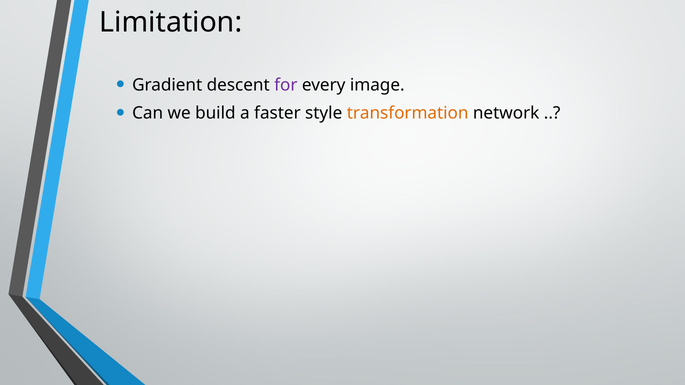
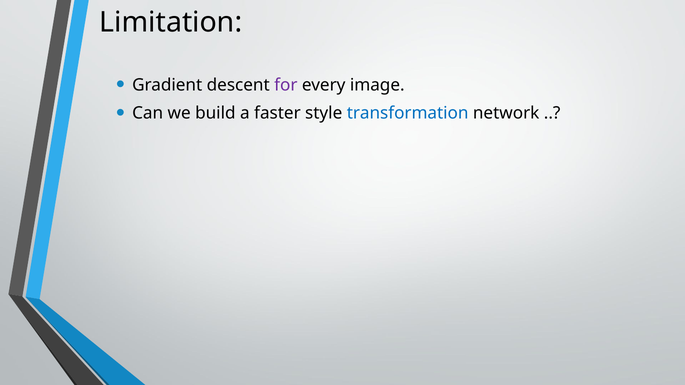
transformation colour: orange -> blue (408, 113)
